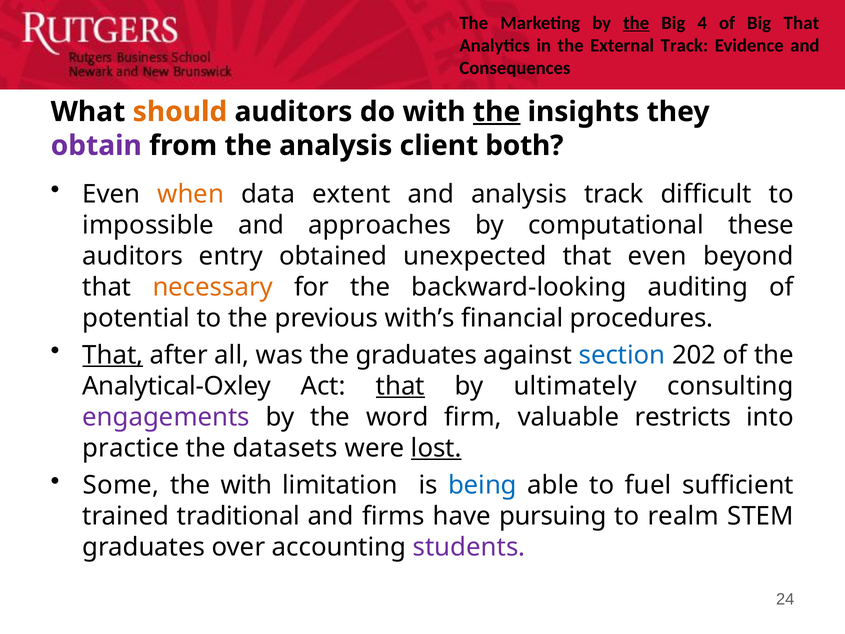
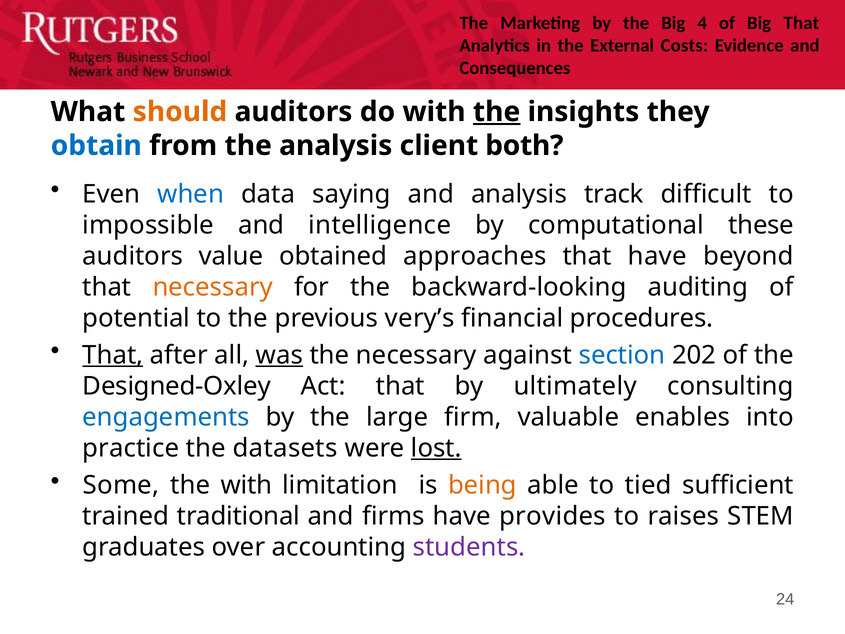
the underline: present -> none (636, 23)
Track: Track -> Costs (684, 46)
obtain colour: purple -> blue (96, 146)
when colour: orange -> blue (191, 194)
extent: extent -> saying (351, 194)
approaches: approaches -> intelligence (380, 225)
entry: entry -> value (231, 256)
unexpected: unexpected -> approaches (475, 256)
that even: even -> have (657, 256)
with’s: with’s -> very’s (420, 318)
was underline: none -> present (279, 355)
the graduates: graduates -> necessary (416, 355)
Analytical-Oxley: Analytical-Oxley -> Designed-Oxley (177, 386)
that underline: present -> none (400, 386)
engagements colour: purple -> blue (166, 417)
word: word -> large (397, 417)
restricts: restricts -> enables (683, 417)
being colour: blue -> orange (482, 485)
fuel: fuel -> tied (648, 485)
pursuing: pursuing -> provides (553, 516)
realm: realm -> raises (683, 516)
